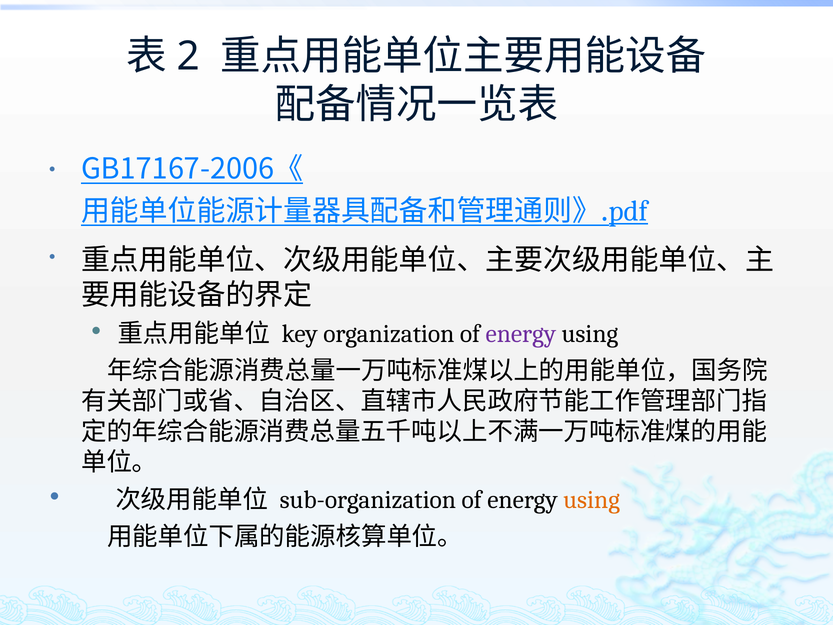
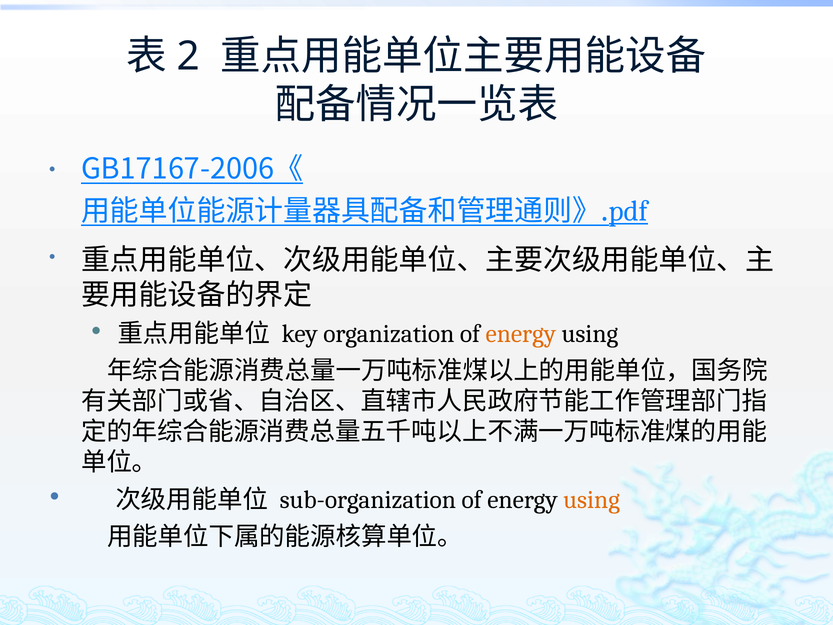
energy colour: purple -> orange (521, 334)
